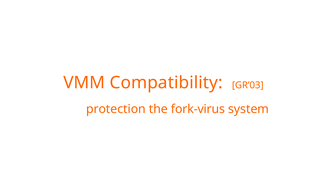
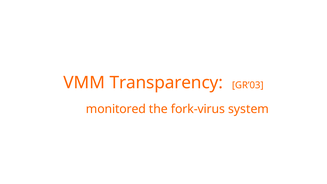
Compatibility: Compatibility -> Transparency (166, 83)
protection: protection -> monitored (116, 109)
